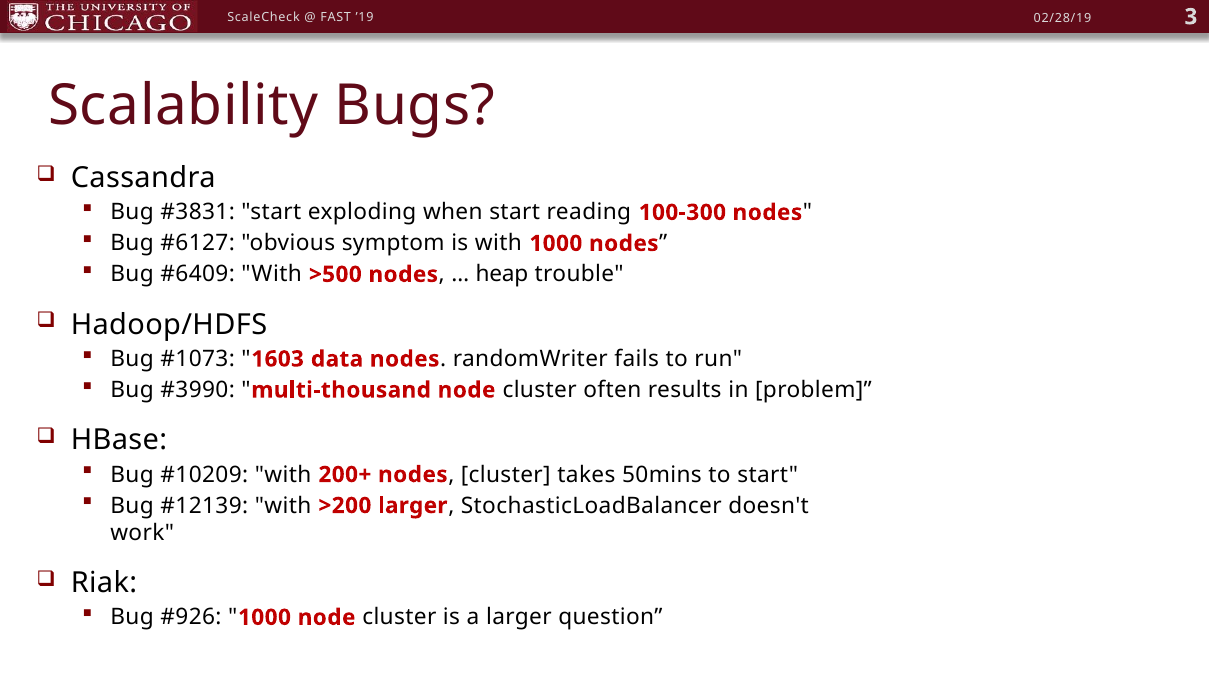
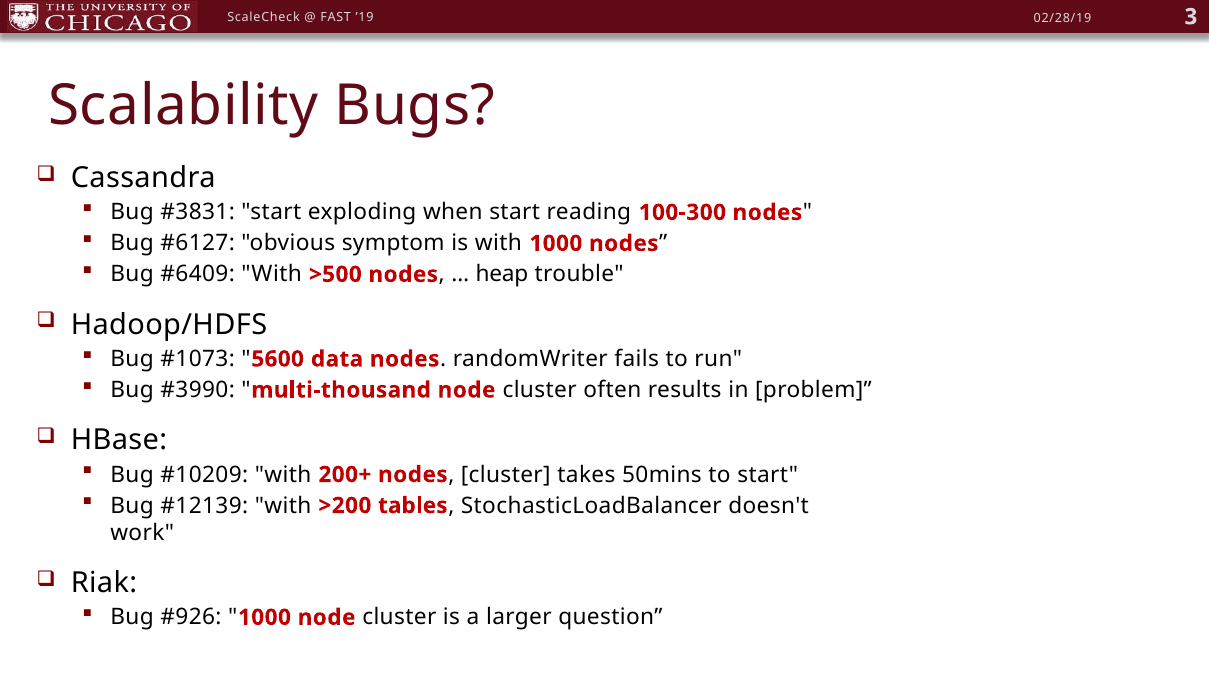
1603: 1603 -> 5600 (278, 359)
>200 larger: larger -> tables (413, 506)
